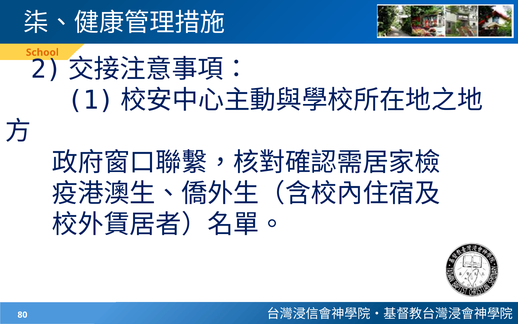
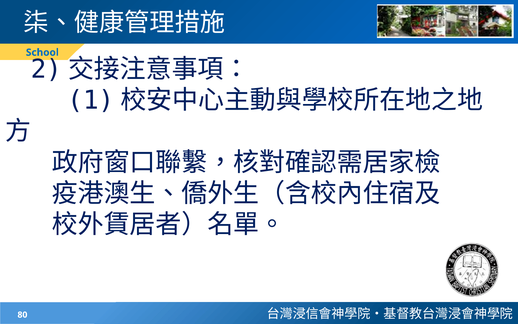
School colour: orange -> blue (42, 52)
